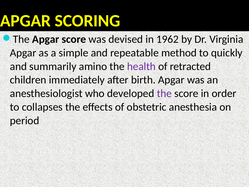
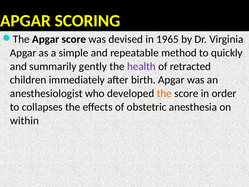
1962: 1962 -> 1965 (168, 39)
amino: amino -> gently (93, 66)
the colour: purple -> orange (164, 93)
period: period -> within (25, 120)
